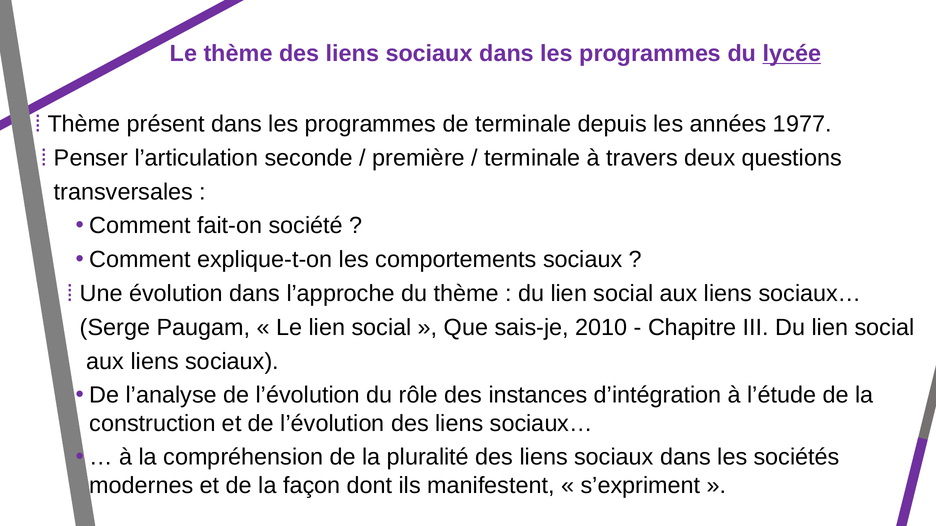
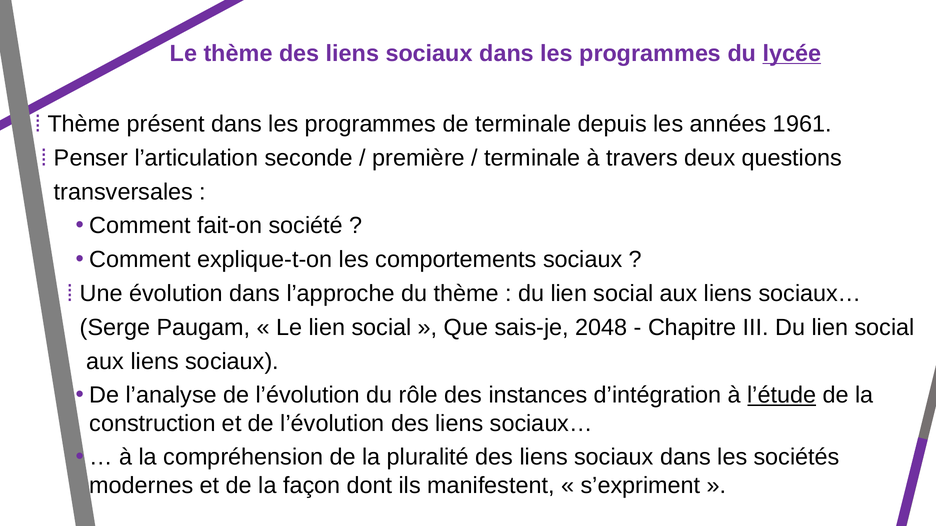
1977: 1977 -> 1961 (802, 124)
2010: 2010 -> 2048 (601, 328)
l’étude underline: none -> present (782, 396)
